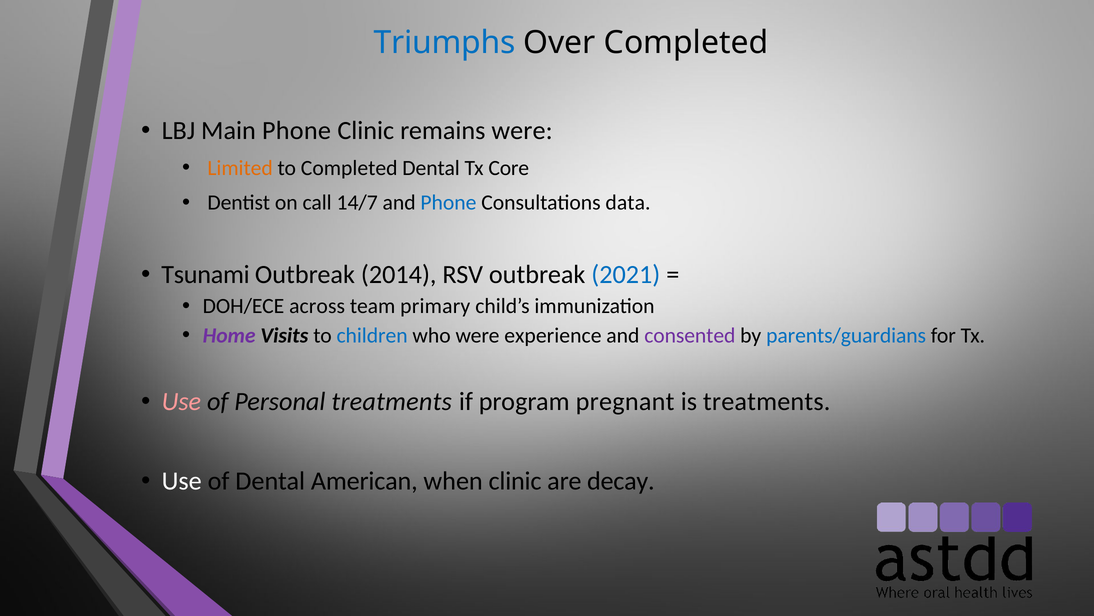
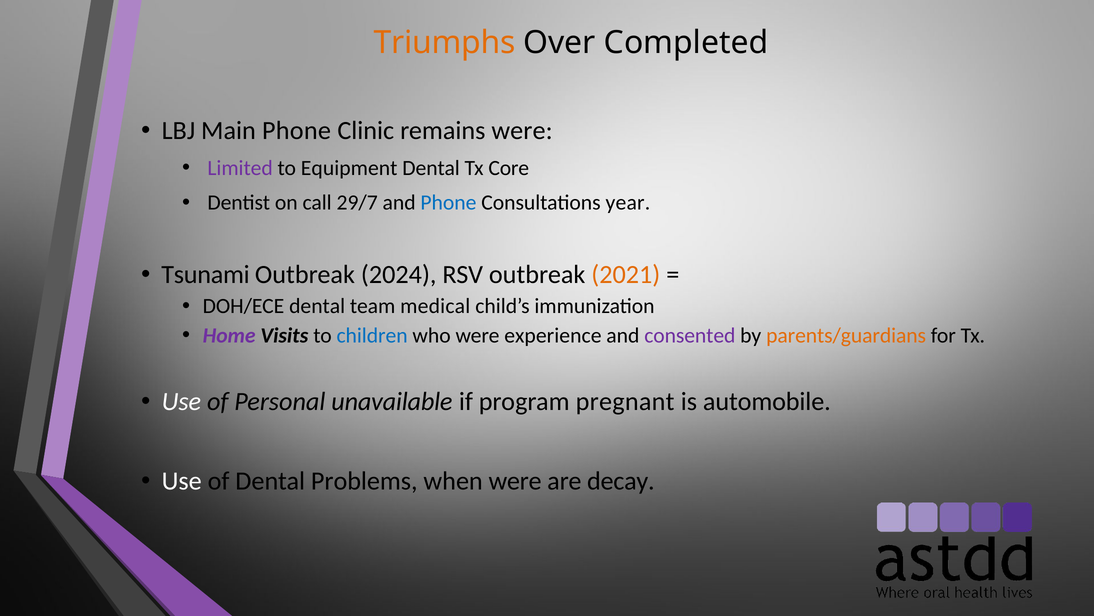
Triumphs colour: blue -> orange (444, 43)
Limited colour: orange -> purple (240, 168)
to Completed: Completed -> Equipment (349, 168)
14/7: 14/7 -> 29/7 (357, 203)
data: data -> year (628, 203)
2014: 2014 -> 2024 (399, 274)
2021 colour: blue -> orange (626, 274)
DOH/ECE across: across -> dental (317, 306)
primary: primary -> medical (435, 306)
parents/guardians colour: blue -> orange (846, 335)
Use colour: pink -> white (181, 401)
Personal treatments: treatments -> unavailable (392, 401)
is treatments: treatments -> automobile (767, 401)
American: American -> Problems (364, 481)
when clinic: clinic -> were (515, 481)
